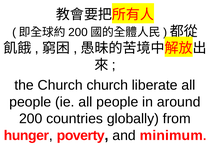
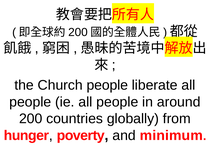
Church church: church -> people (107, 85)
